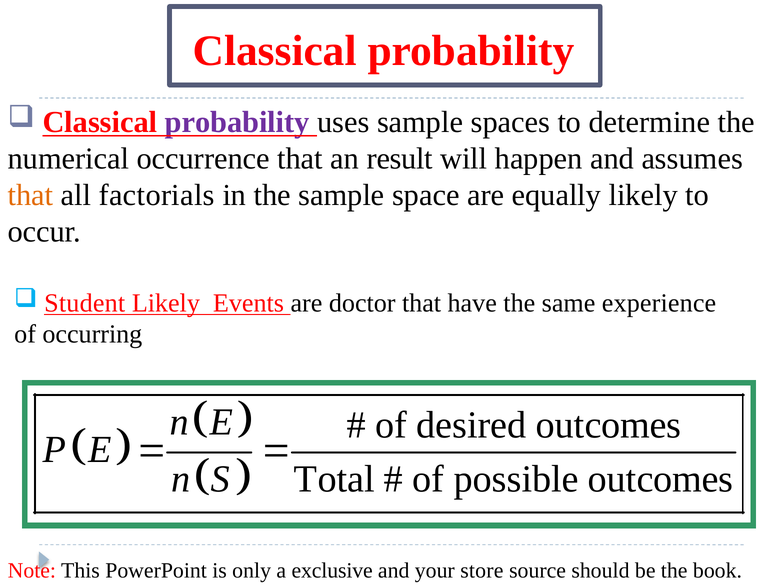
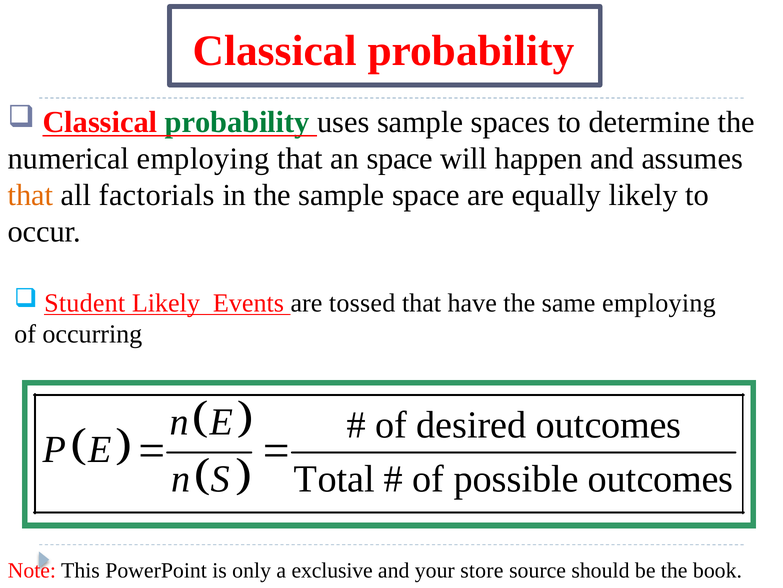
probability colour: purple -> green (237, 122)
numerical occurrence: occurrence -> employing (203, 159)
an result: result -> space (400, 159)
doctor: doctor -> tossed (362, 303)
same experience: experience -> employing (659, 303)
